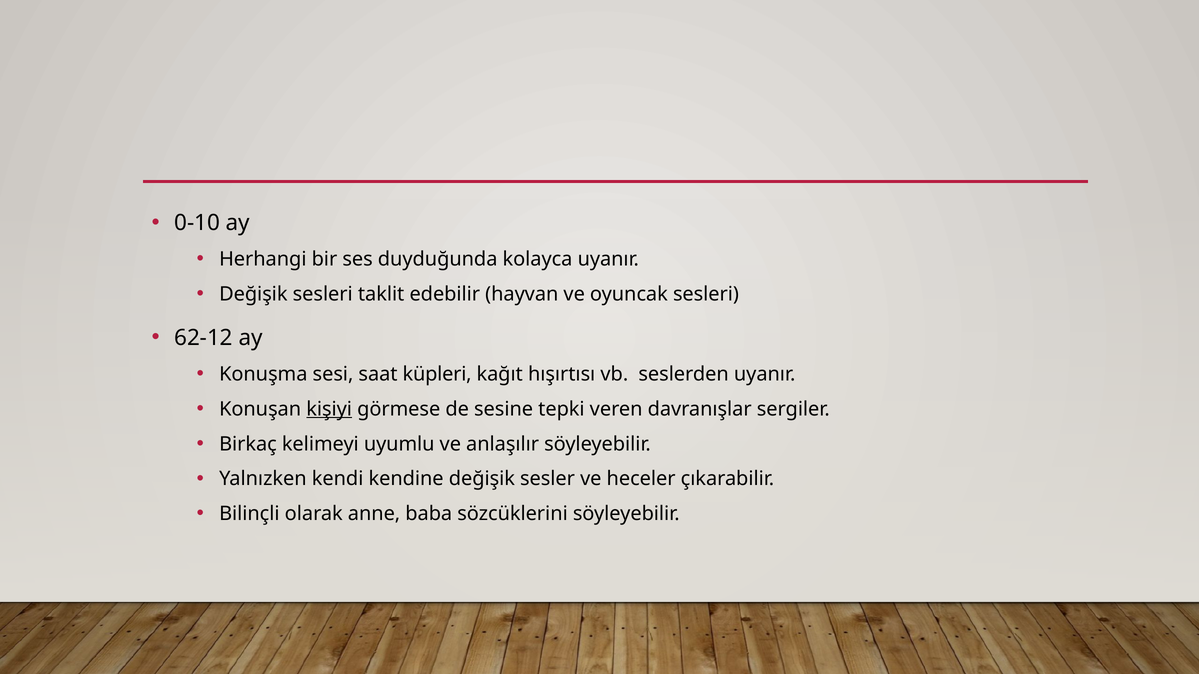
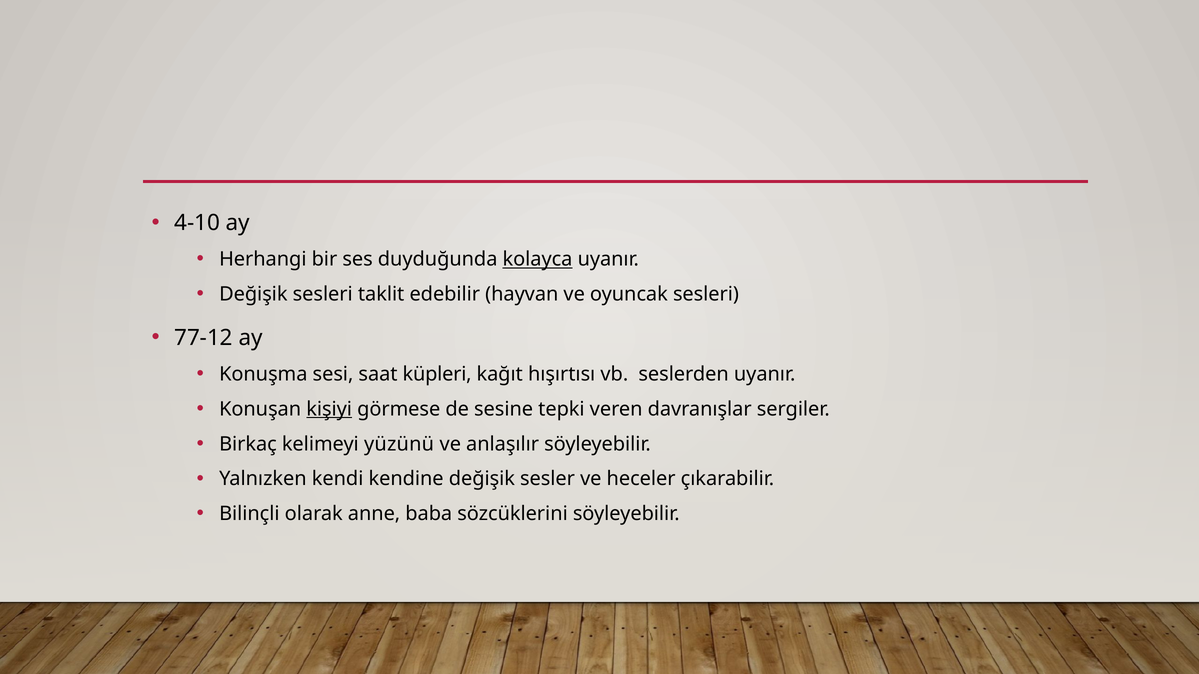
0-10: 0-10 -> 4-10 (197, 223)
kolayca underline: none -> present (538, 259)
62-12: 62-12 -> 77-12 (203, 338)
uyumlu: uyumlu -> yüzünü (399, 444)
